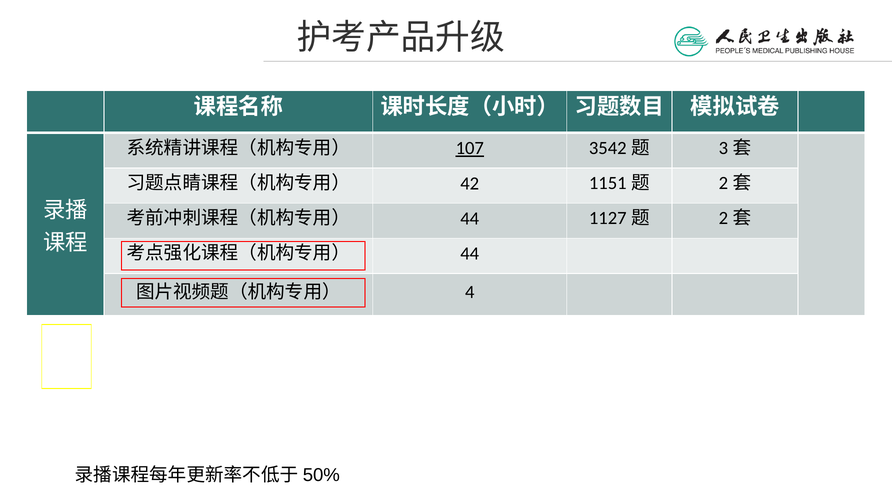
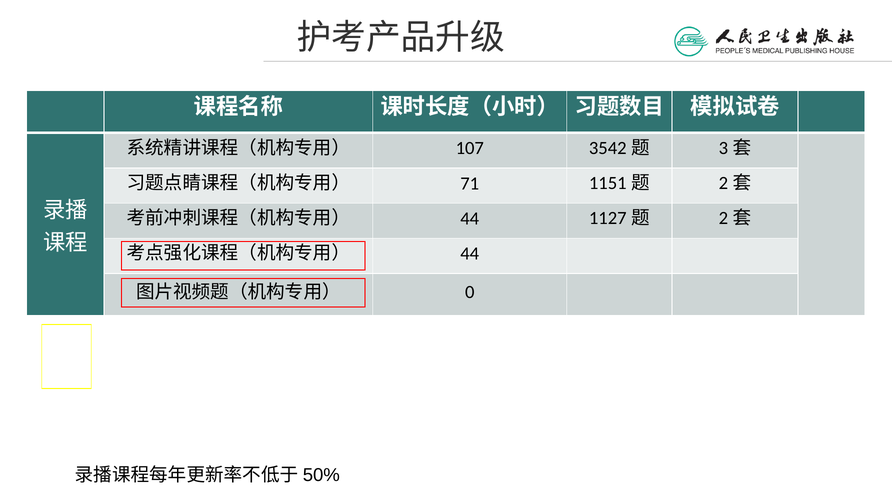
107 underline: present -> none (470, 148)
42: 42 -> 71 (470, 183)
4: 4 -> 0 (470, 292)
